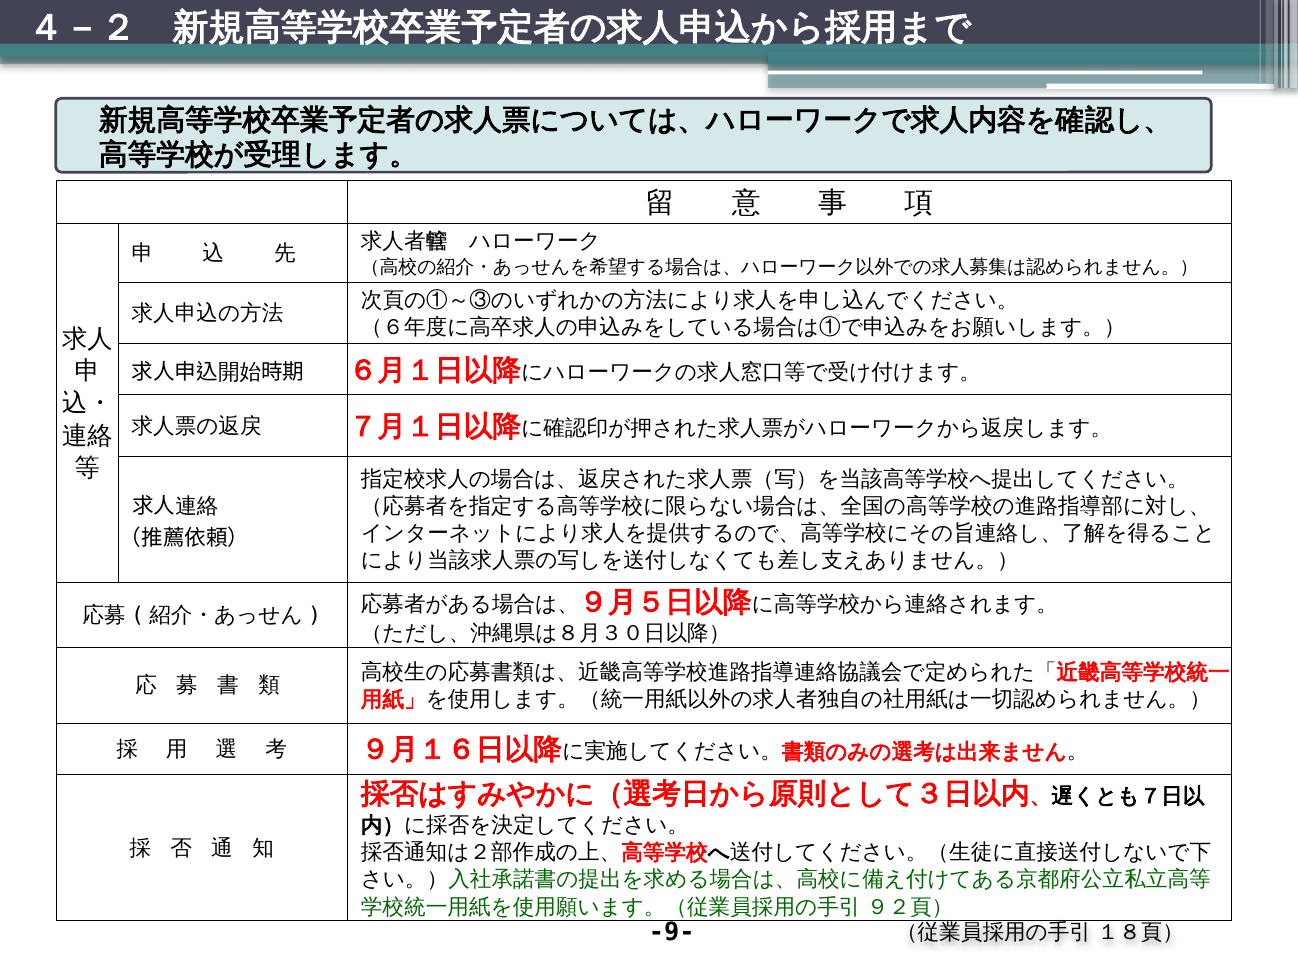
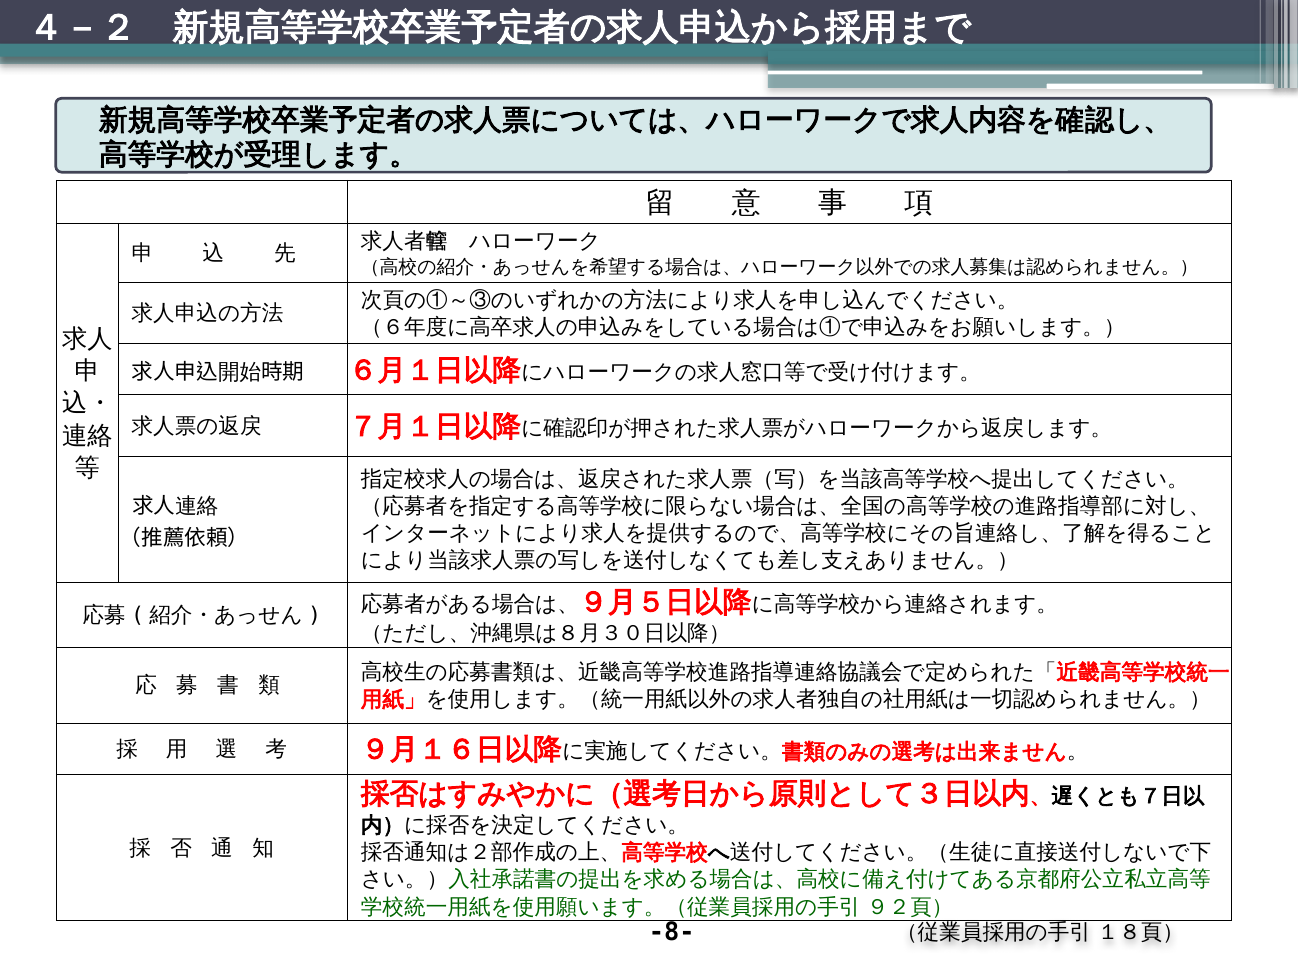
-9-: -9- -> -8- (672, 932)
